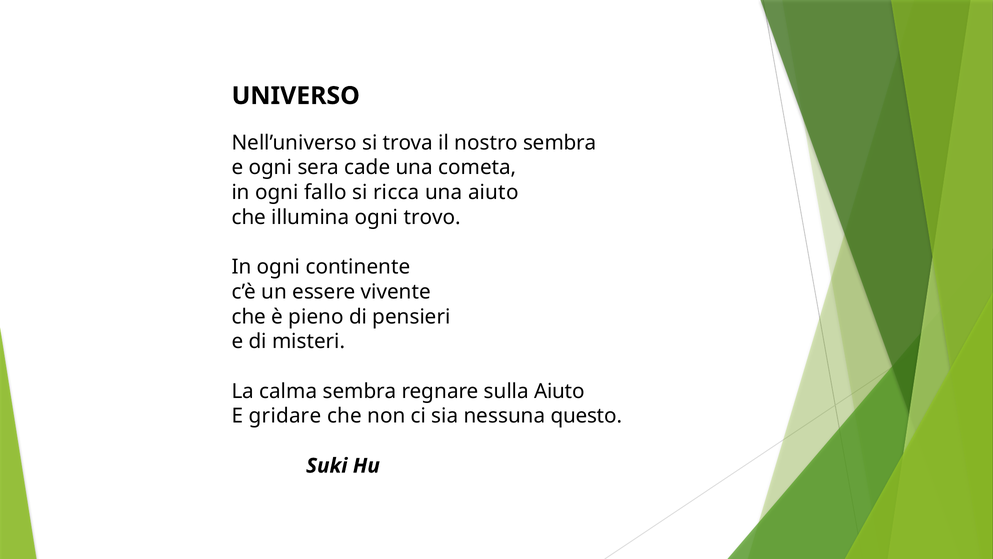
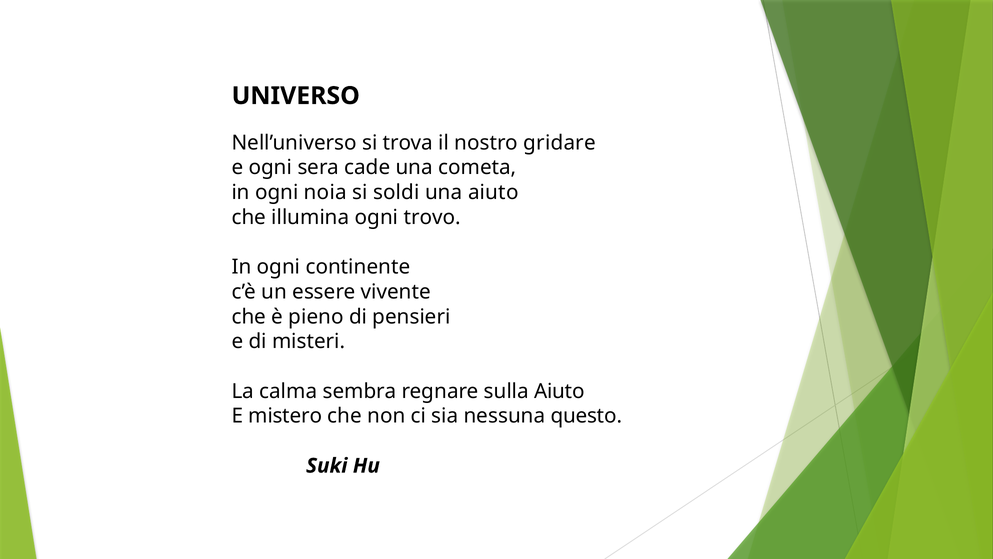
nostro sembra: sembra -> gridare (560, 143)
fallo: fallo -> noia (325, 192)
ricca: ricca -> soldi (396, 192)
gridare: gridare -> mistero (285, 416)
